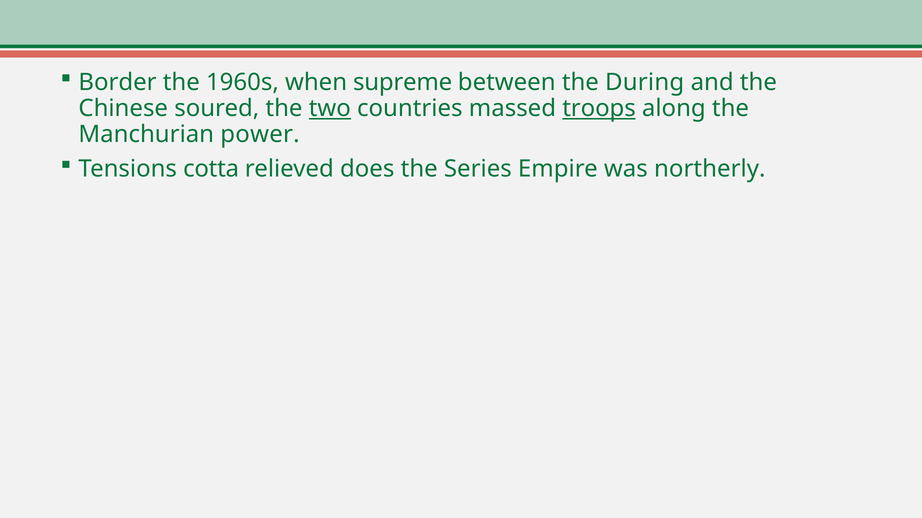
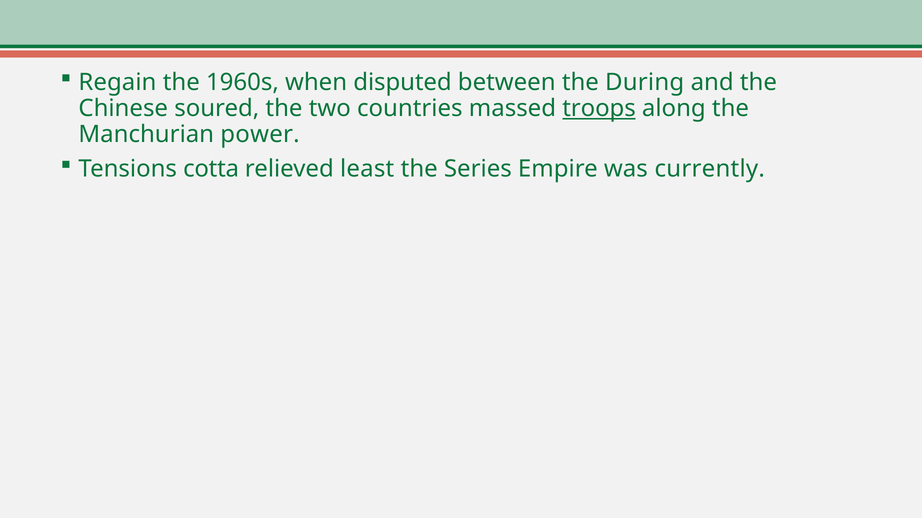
Border: Border -> Regain (117, 82)
supreme: supreme -> disputed (403, 82)
two underline: present -> none (330, 108)
does: does -> least (367, 169)
northerly: northerly -> currently (710, 169)
